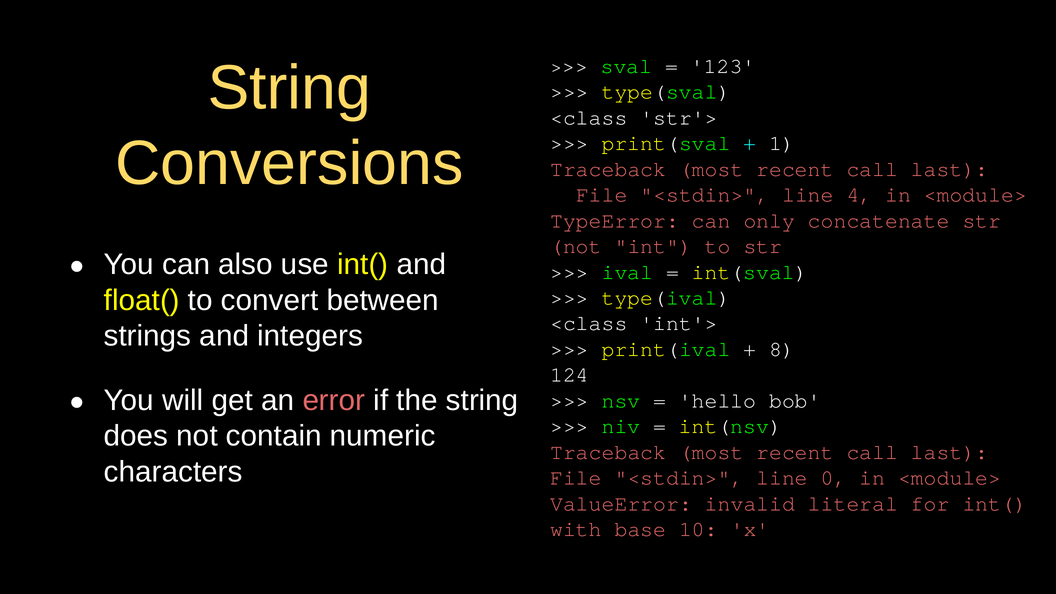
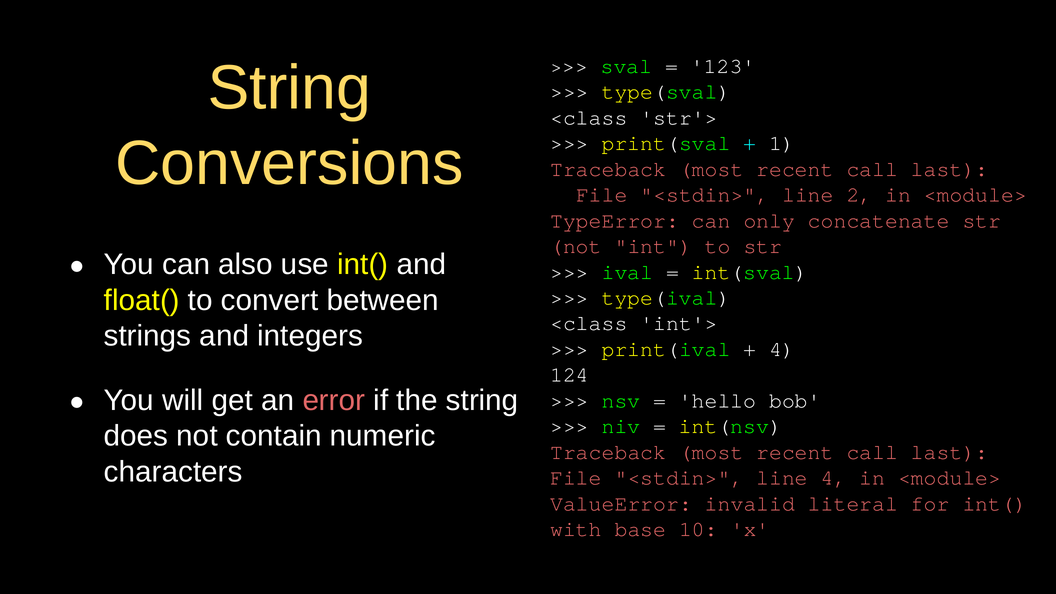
4: 4 -> 2 (859, 195)
8: 8 -> 4 (782, 349)
line 0: 0 -> 4 (834, 478)
